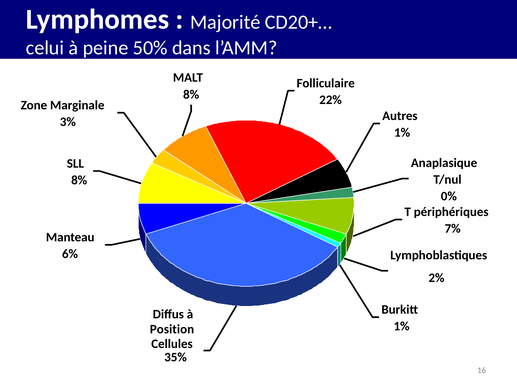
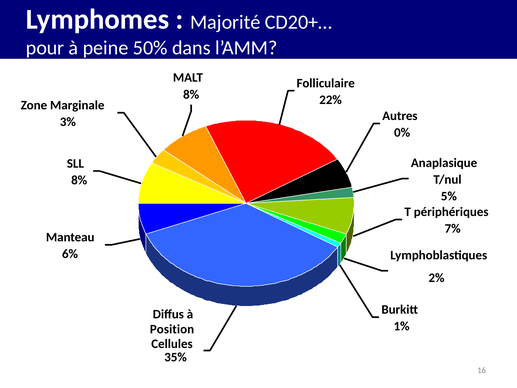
celui: celui -> pour (45, 48)
1%: 1% -> 0% (402, 133)
0%: 0% -> 5% (449, 196)
